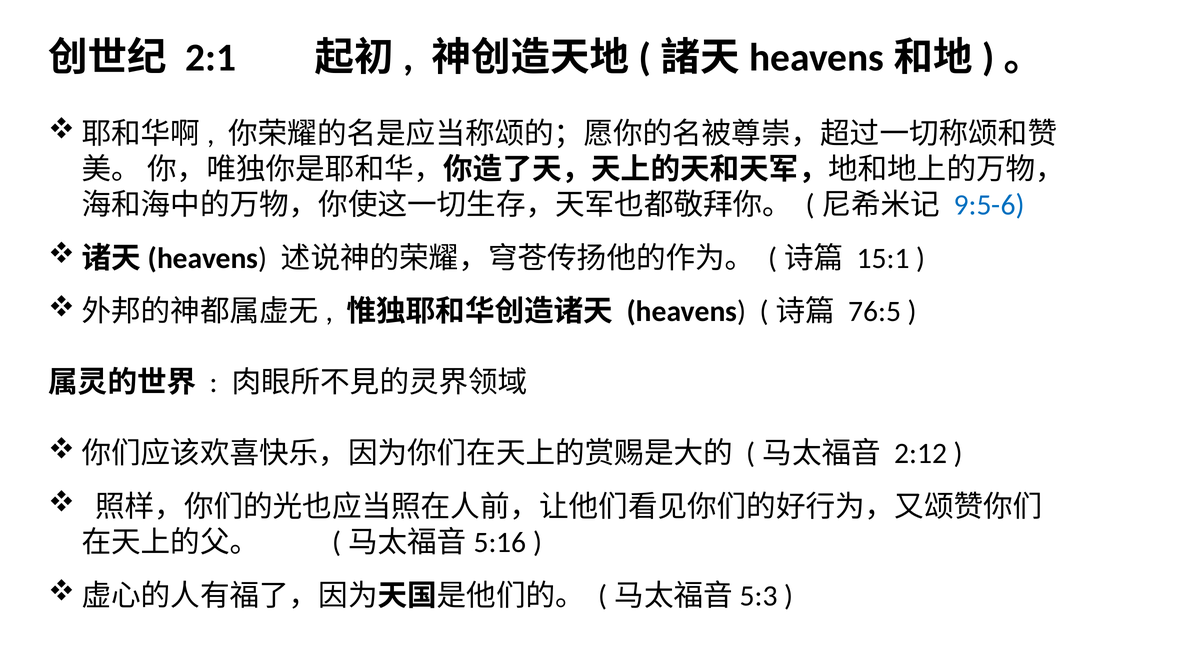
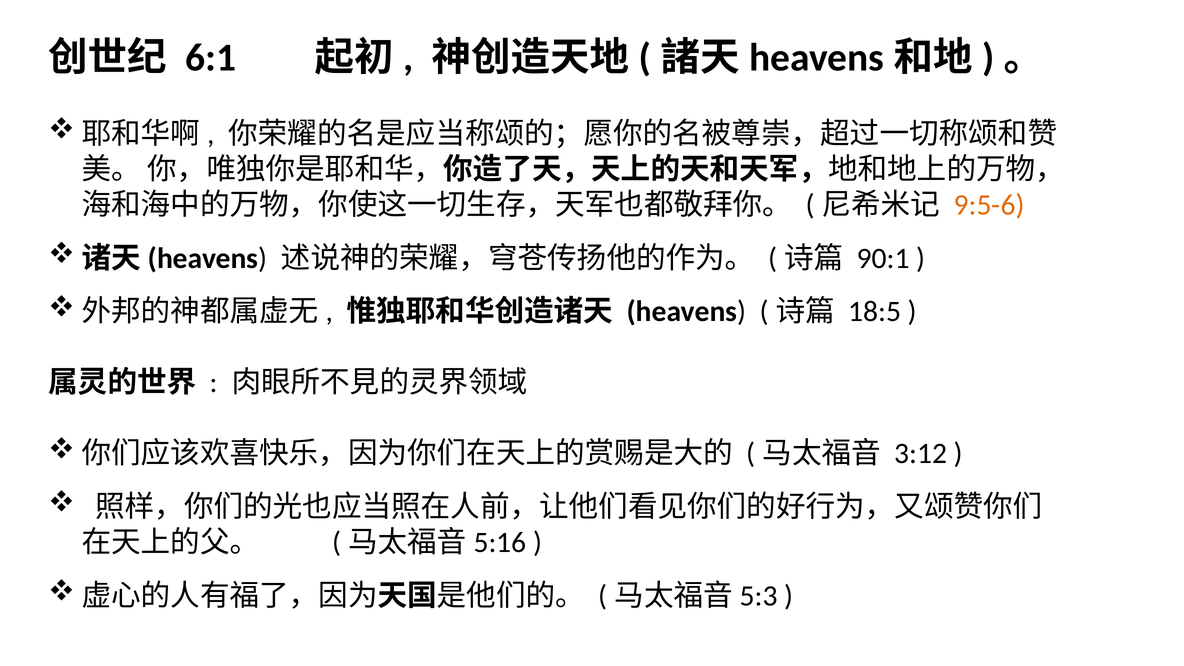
2:1: 2:1 -> 6:1 (211, 58)
9:5-6 colour: blue -> orange (989, 205)
15:1: 15:1 -> 90:1 (883, 258)
76:5: 76:5 -> 18:5 (875, 312)
2:12: 2:12 -> 3:12 (921, 454)
